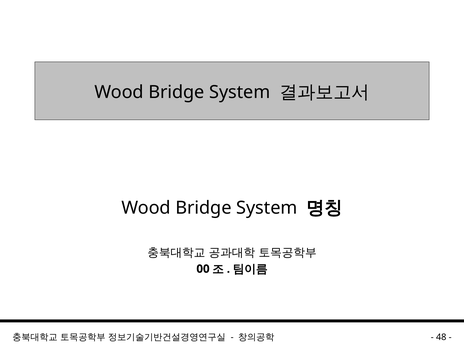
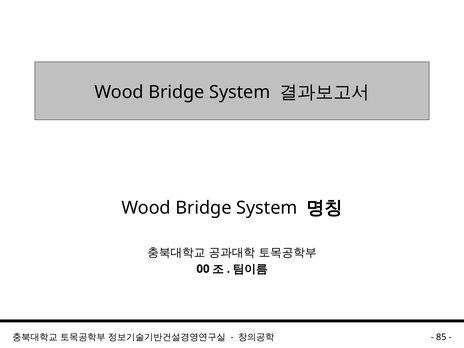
48: 48 -> 85 (441, 337)
